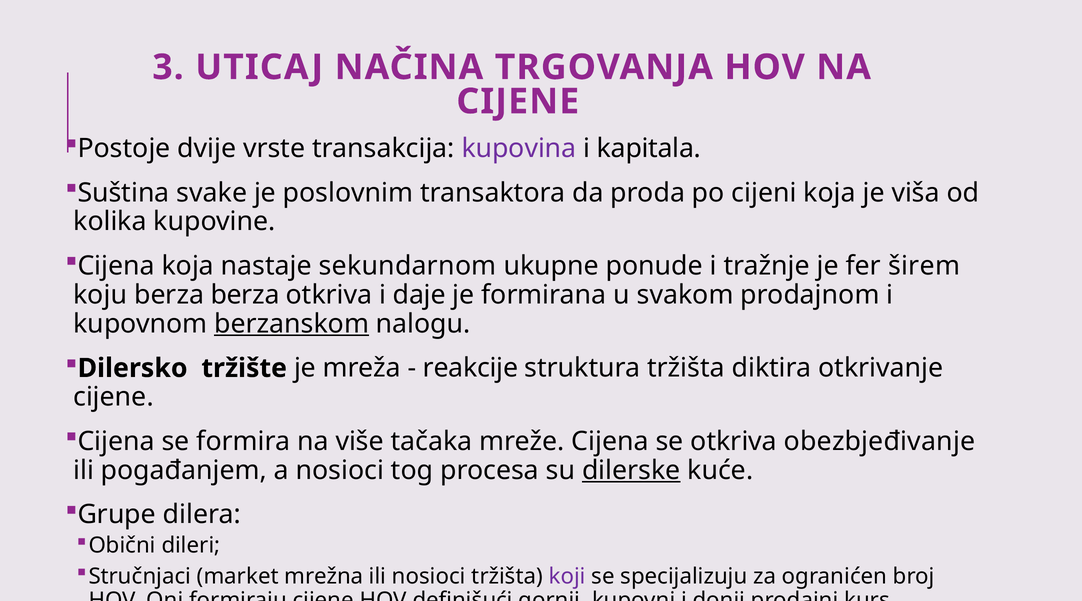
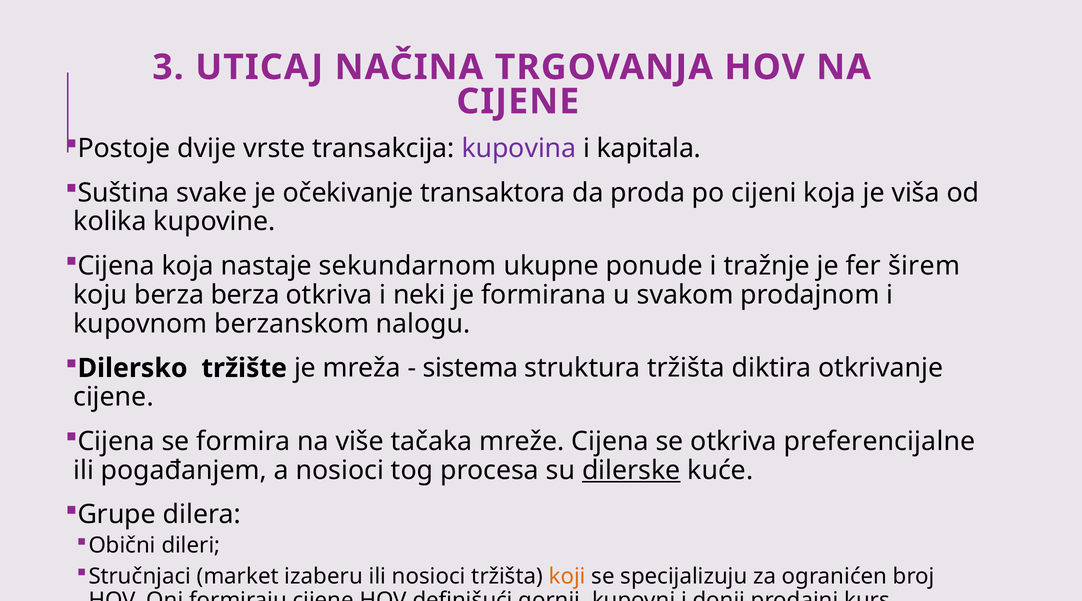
poslovnim: poslovnim -> očekivanje (348, 193)
daje: daje -> neki (419, 295)
berzanskom underline: present -> none (292, 324)
reakcije: reakcije -> sistema (471, 368)
obezbjeđivanje: obezbjeđivanje -> preferencijalne (880, 441)
mrežna: mrežna -> izaberu (324, 576)
koji colour: purple -> orange (567, 576)
